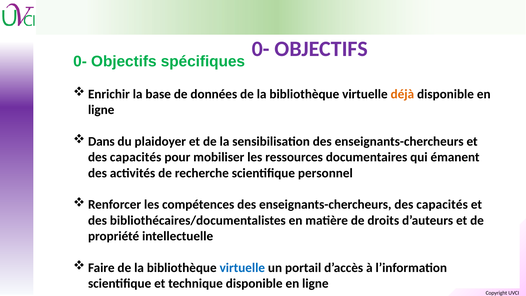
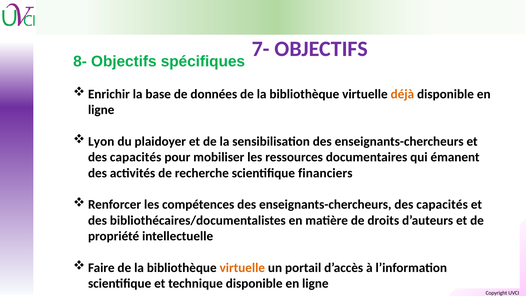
0-: 0- -> 7- (261, 49)
0-: 0- -> 8- (80, 61)
Dans: Dans -> Lyon (101, 141)
personnel: personnel -> financiers (325, 173)
virtuelle colour: blue -> orange (242, 268)
